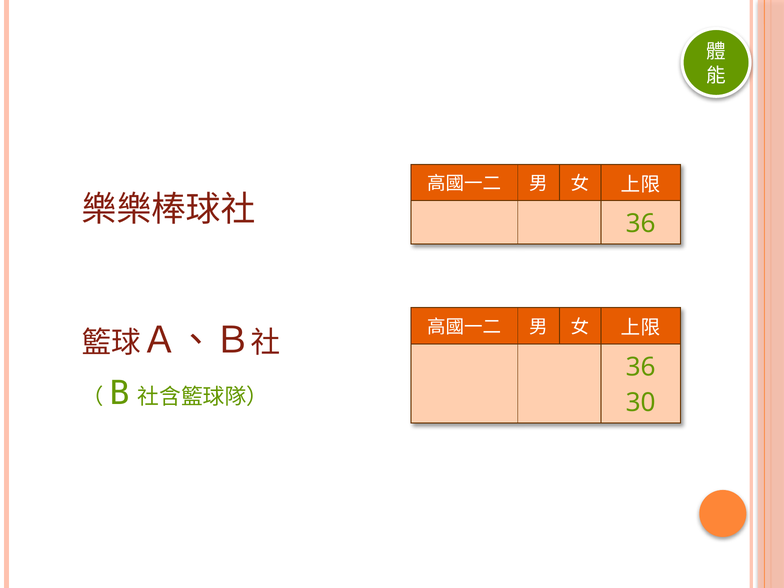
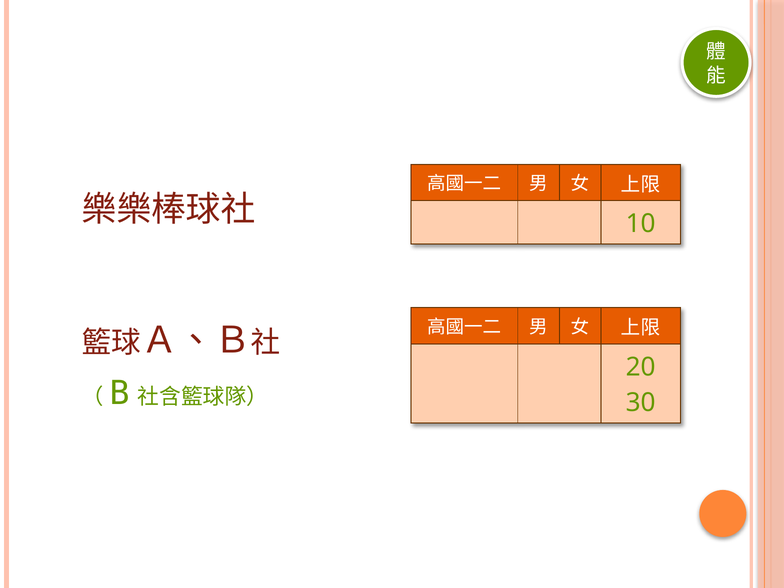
36: 36 -> 10 (641, 224)
36: 36 -> 20 (641, 367)
